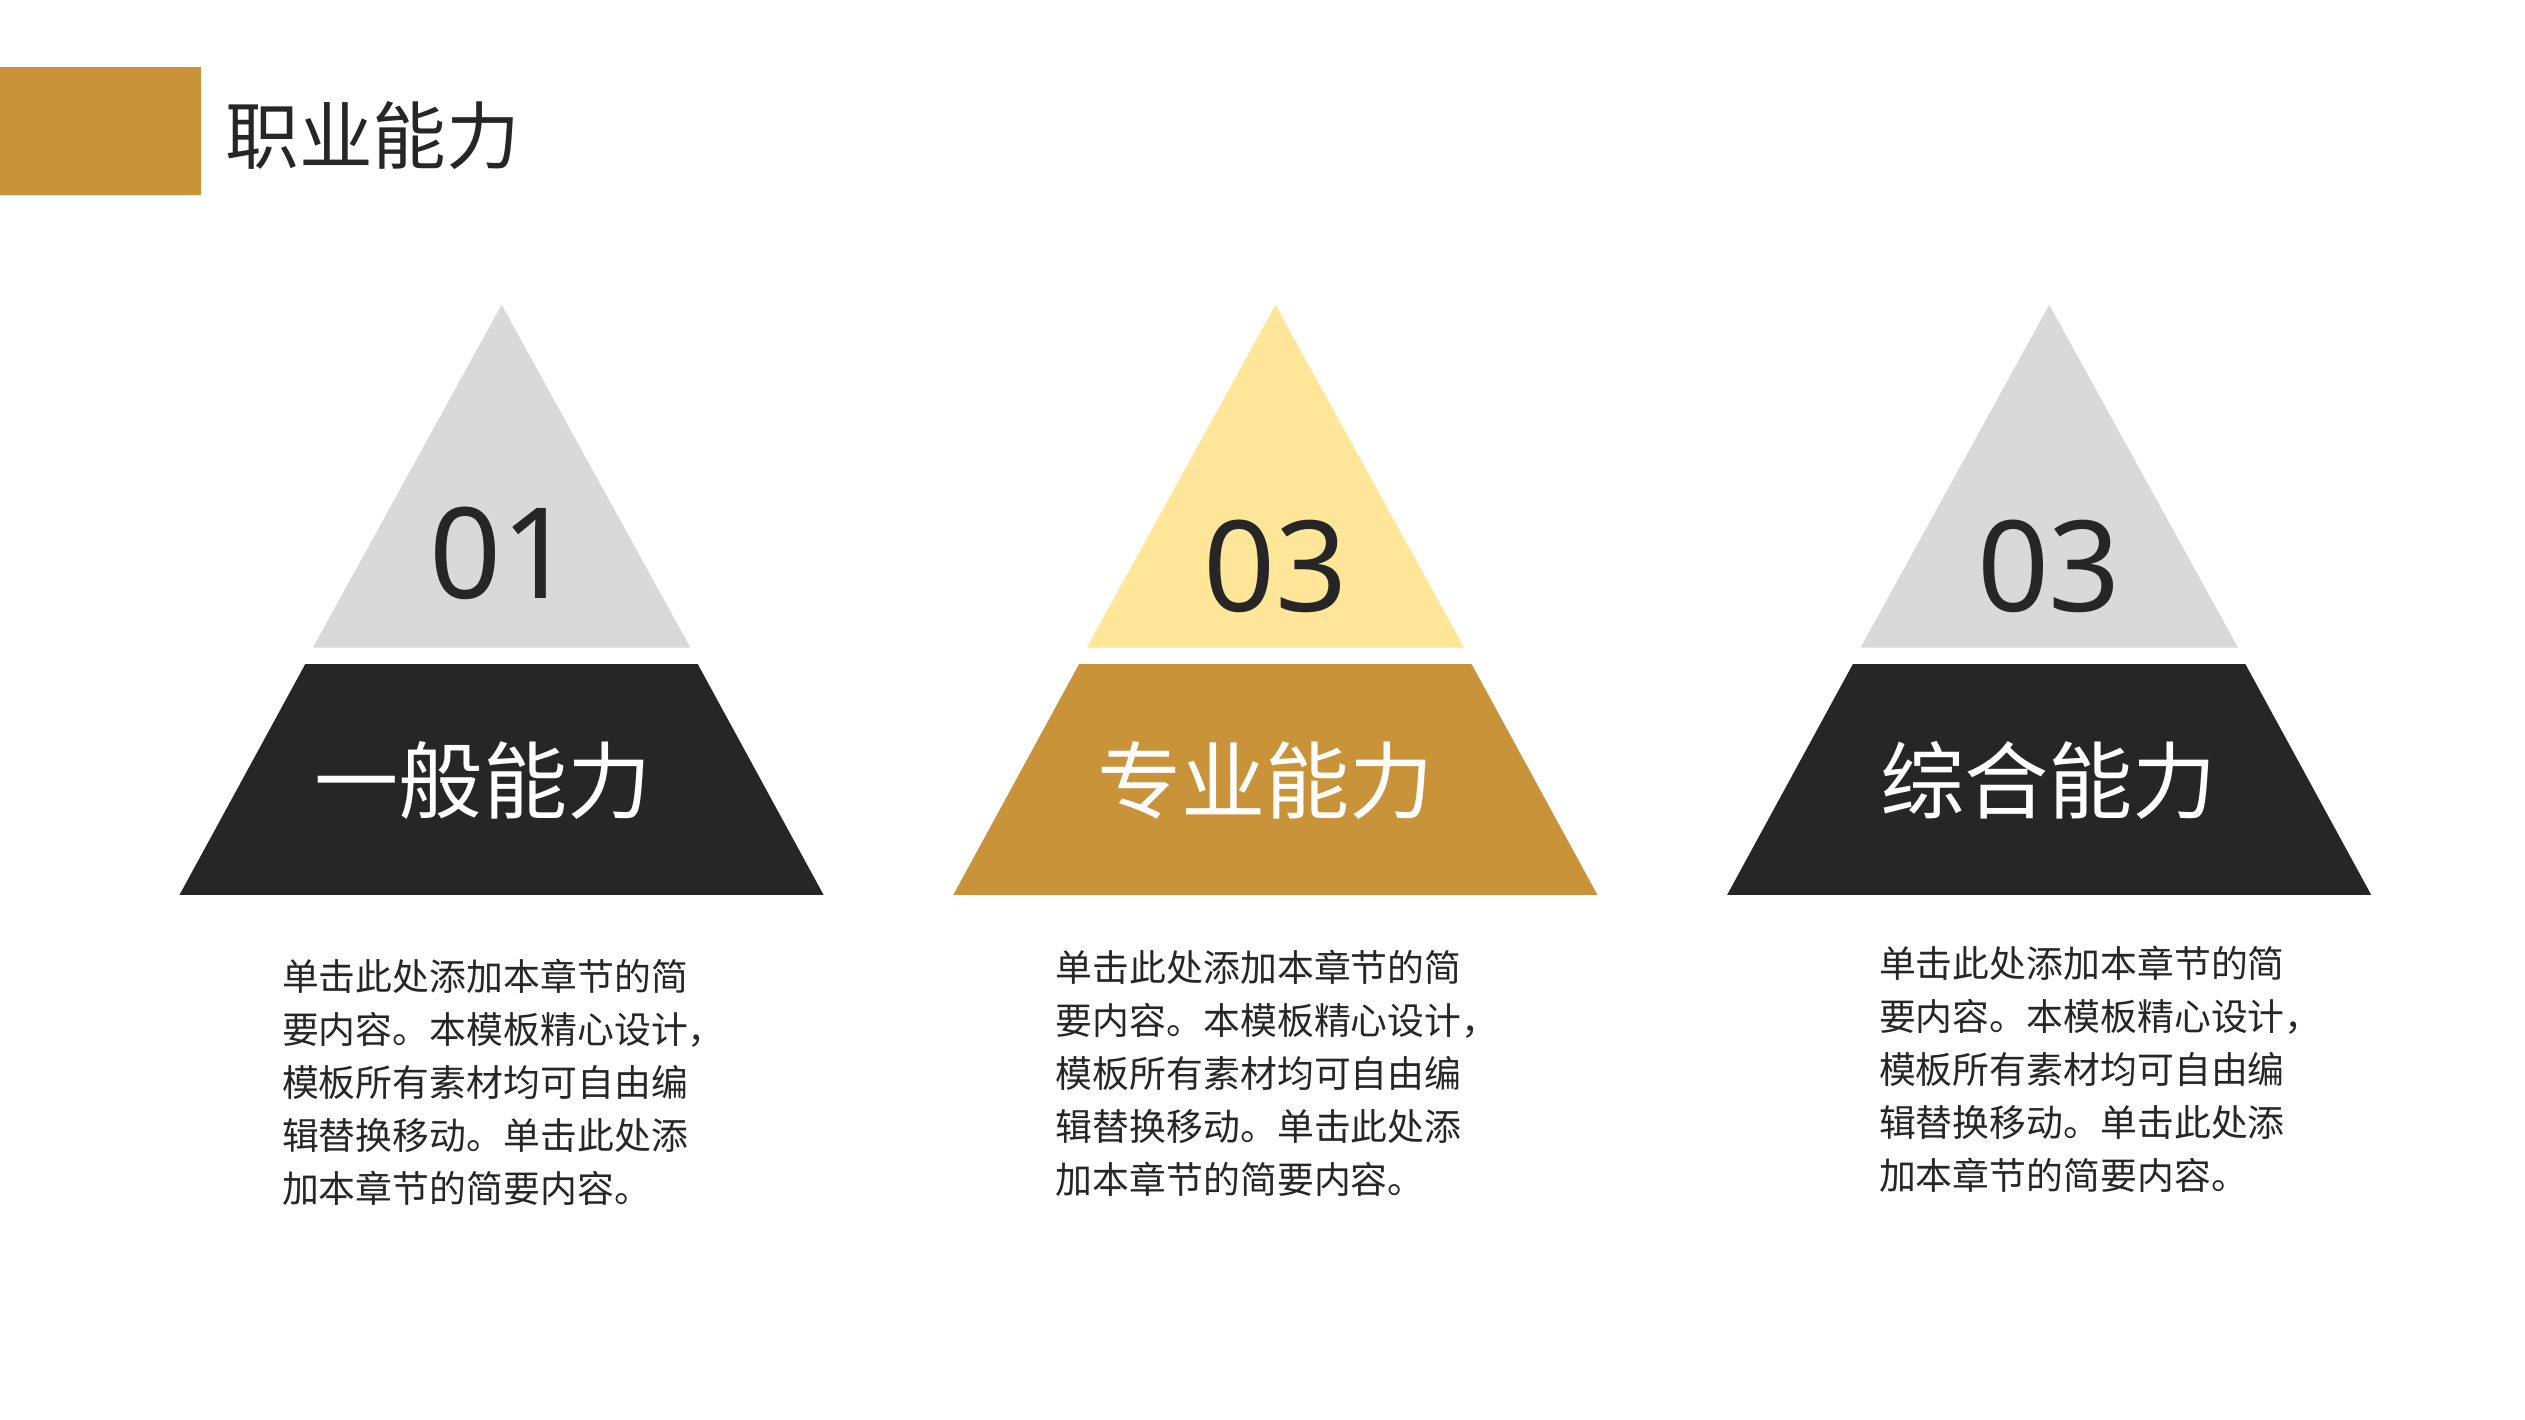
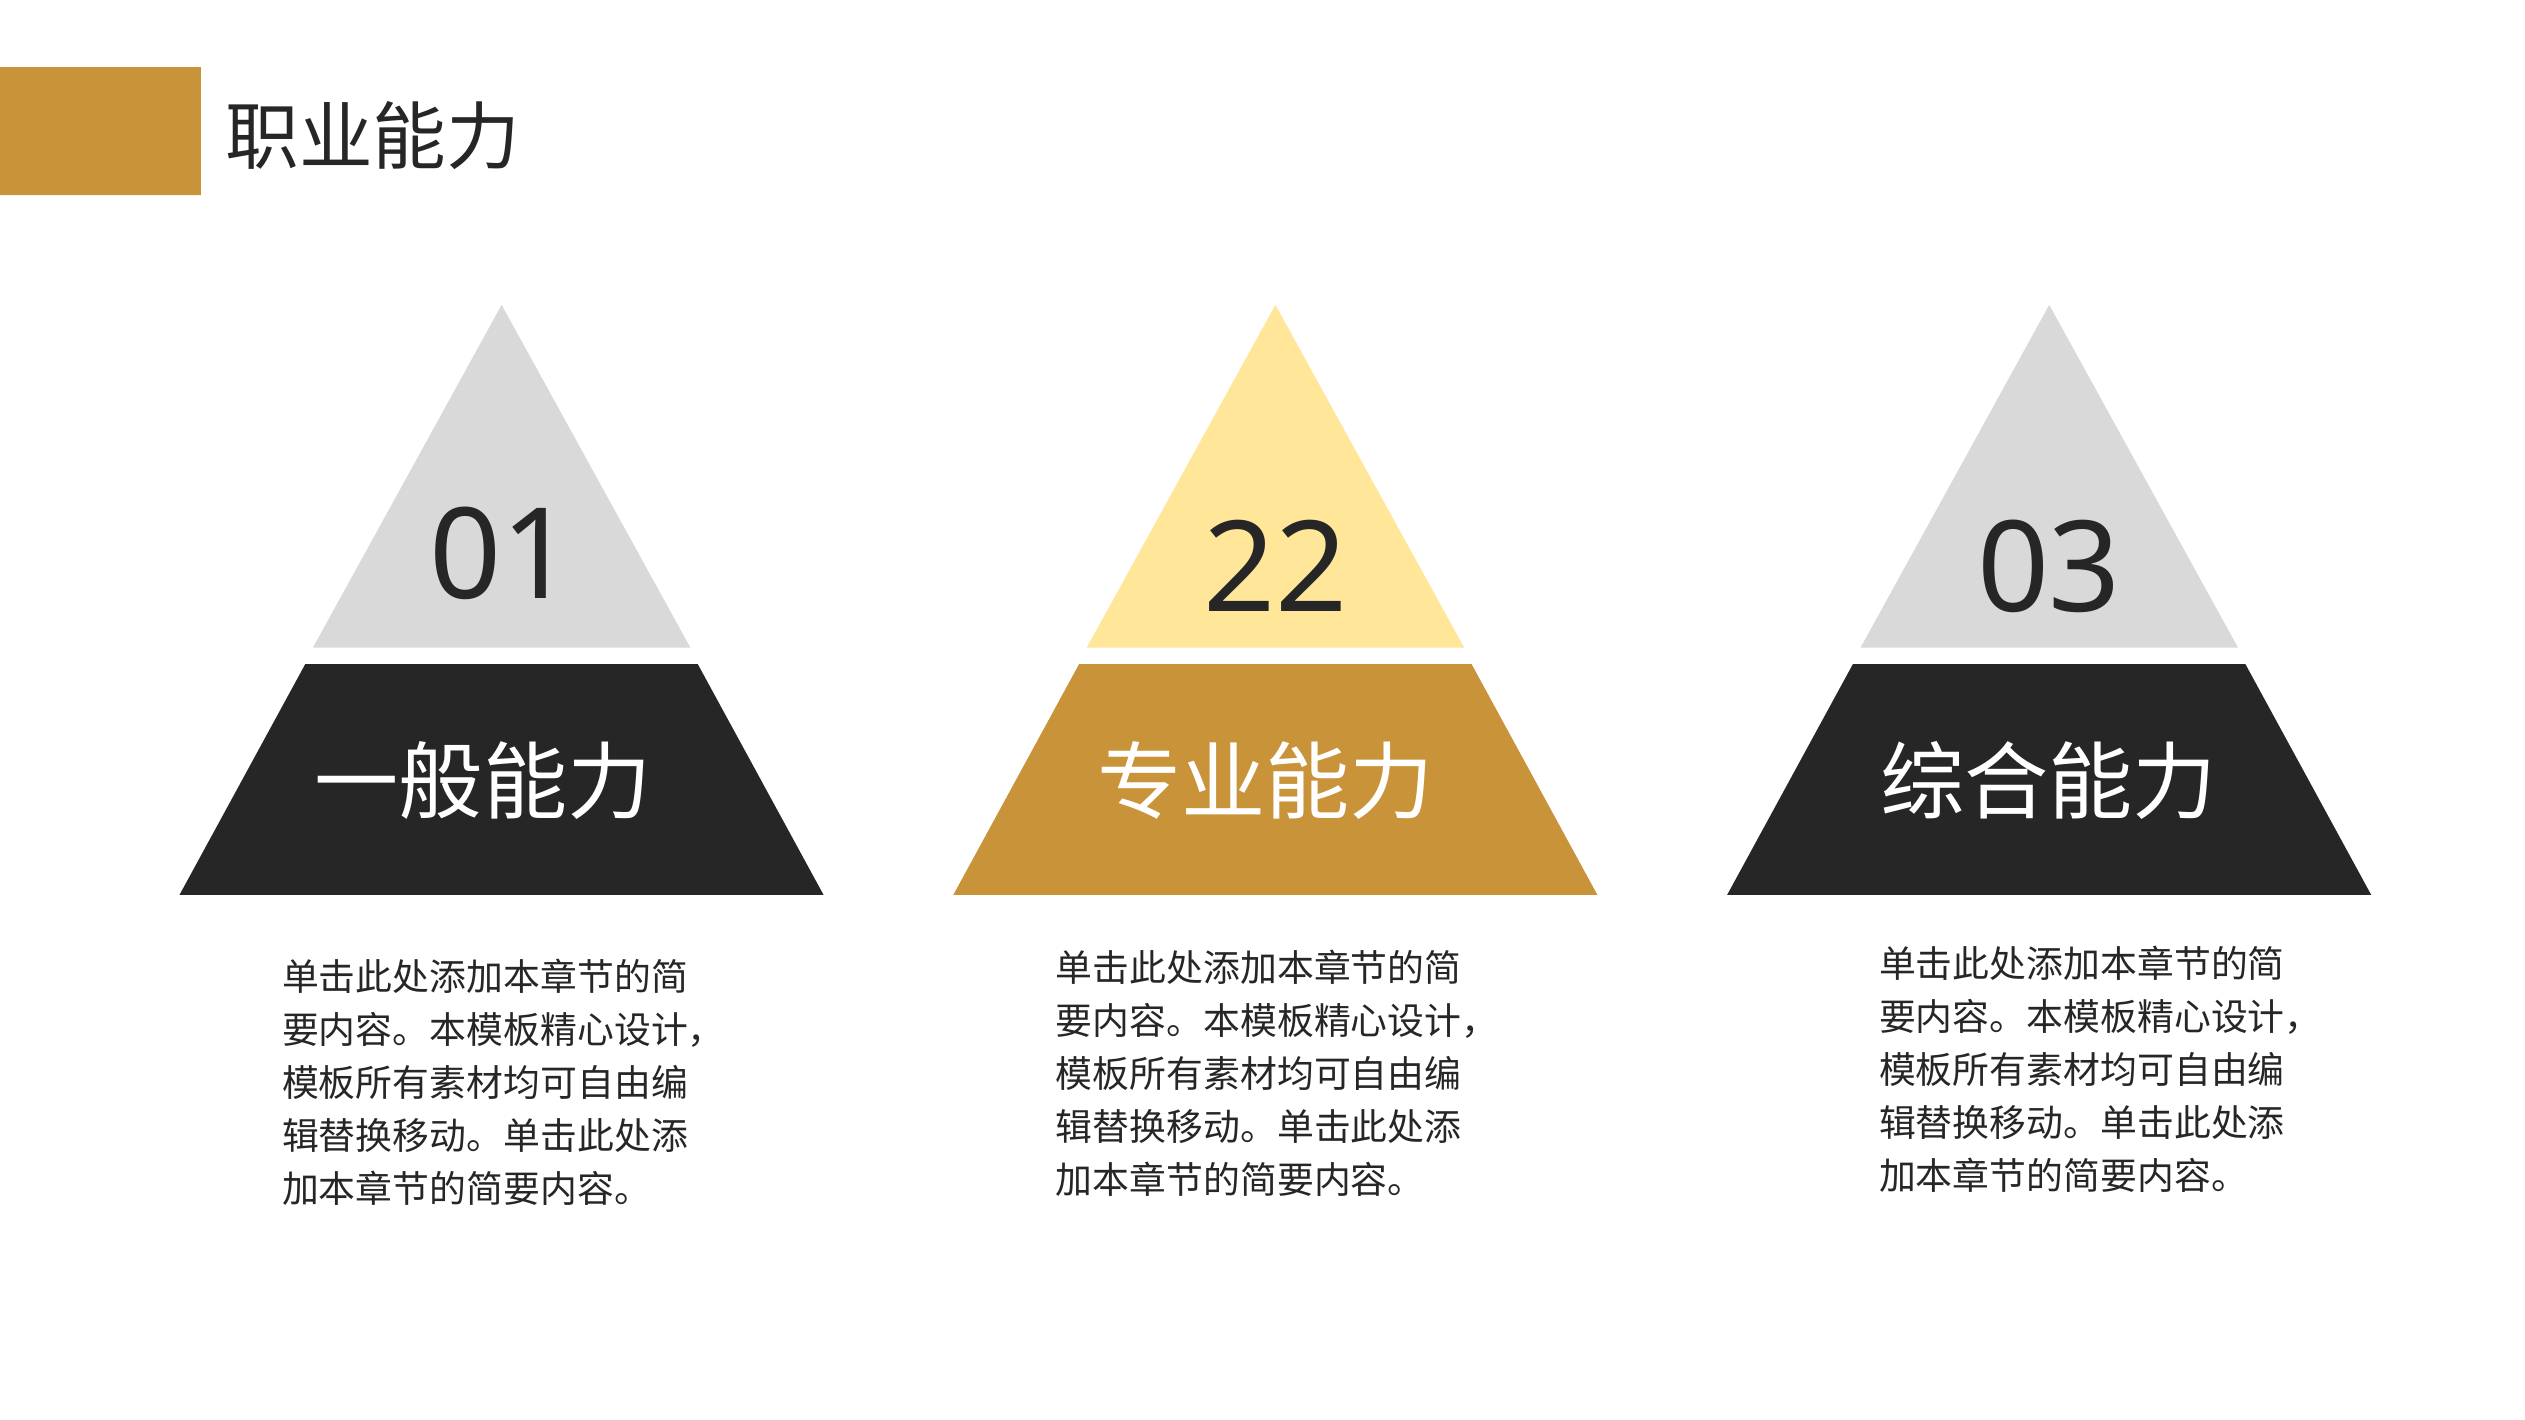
01 03: 03 -> 22 (1275, 570)
